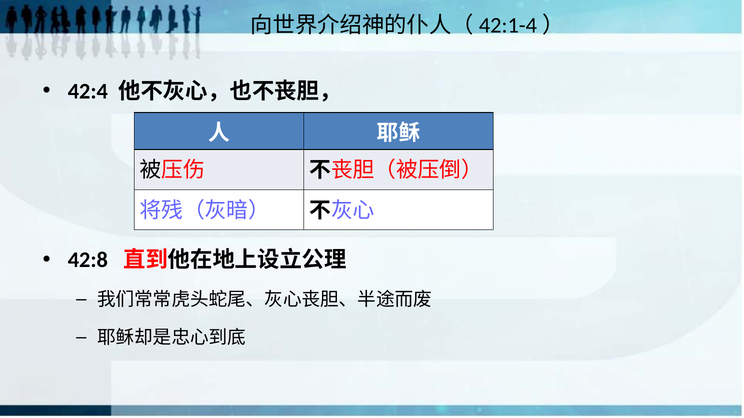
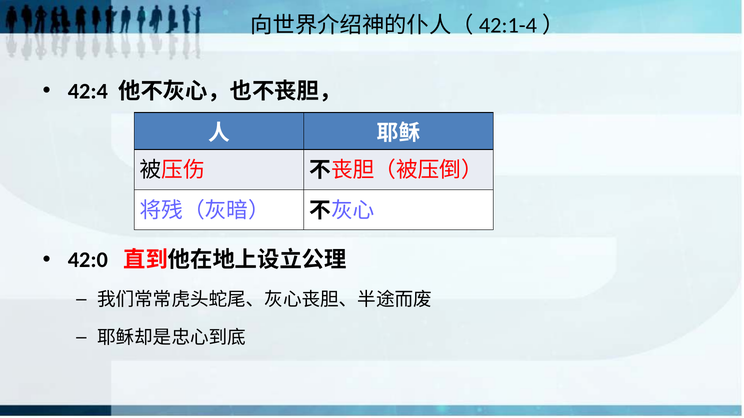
42:8: 42:8 -> 42:0 (88, 260)
